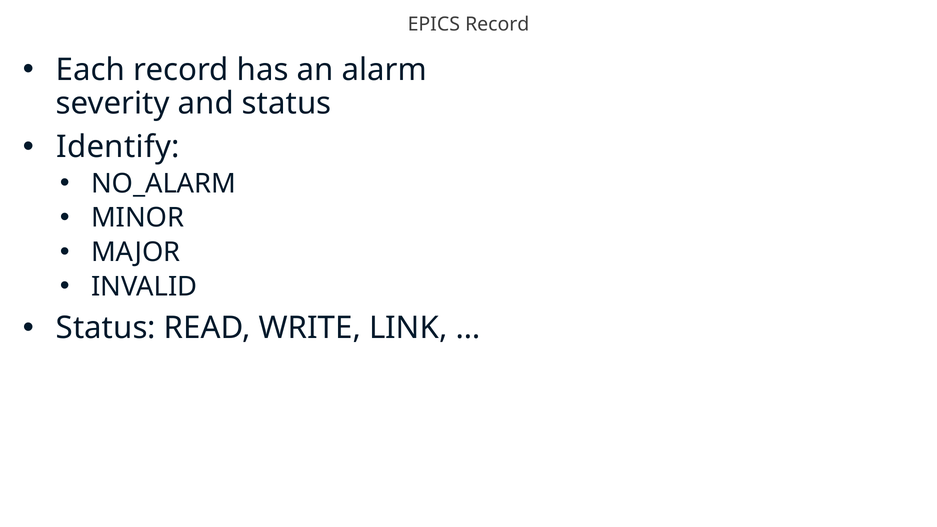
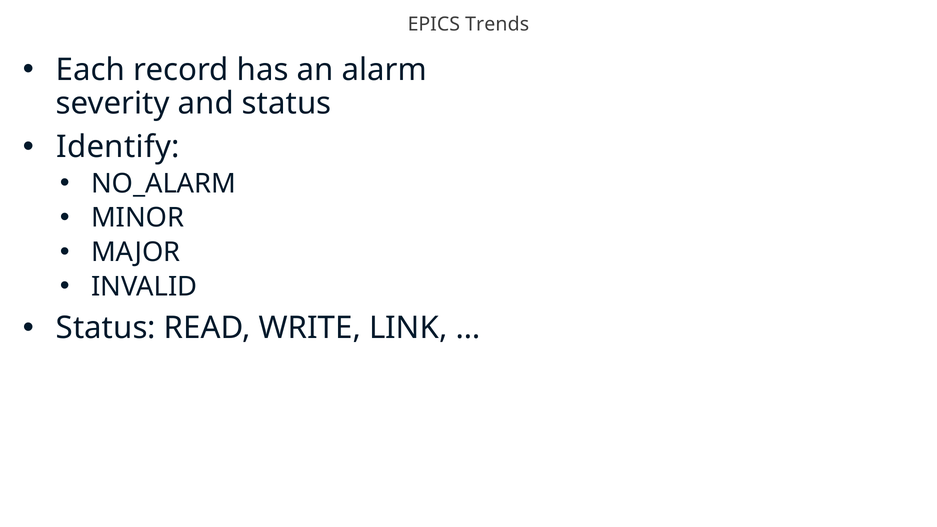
EPICS Record: Record -> Trends (497, 25)
